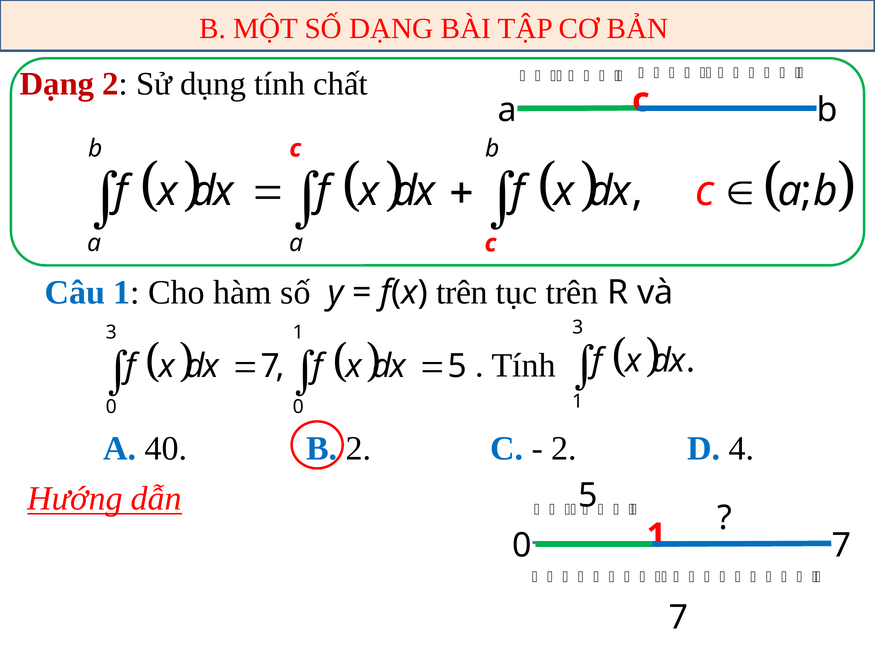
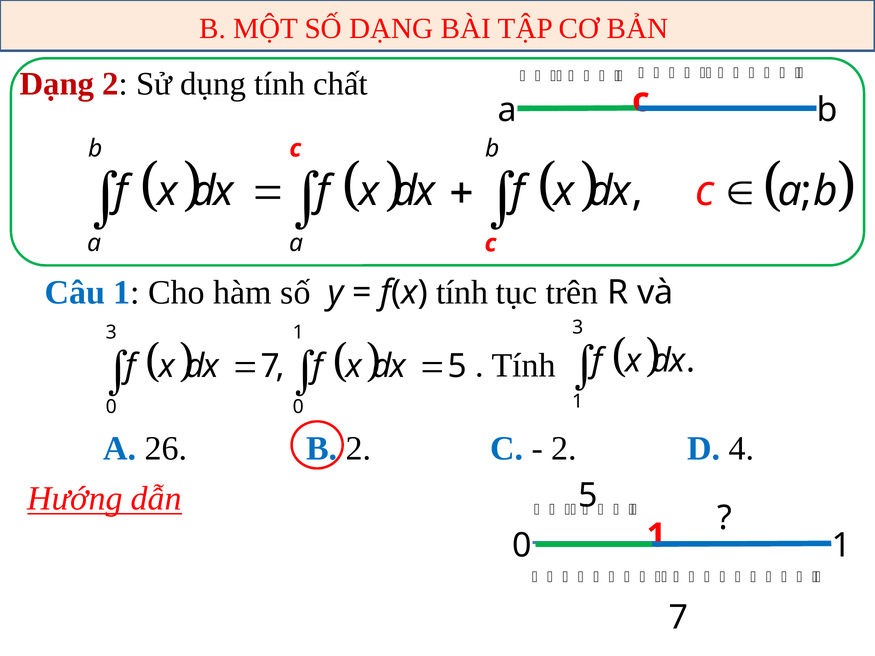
f(x trên: trên -> tính (462, 293)
40: 40 -> 26 (166, 449)
7: 7 -> 1 (841, 546)
